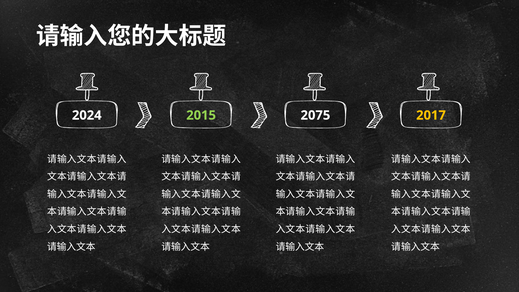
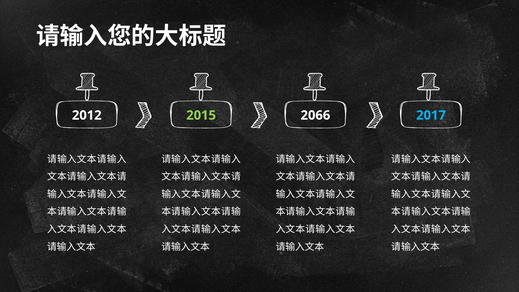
2024: 2024 -> 2012 (87, 115)
2075: 2075 -> 2066 (315, 115)
2017 colour: yellow -> light blue (431, 115)
